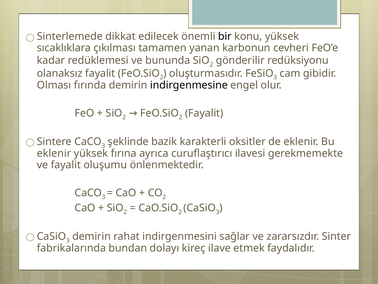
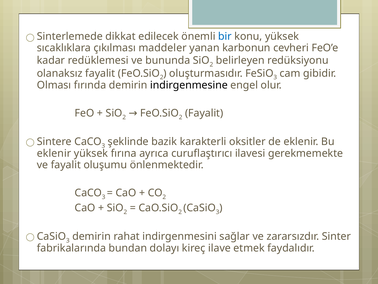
bir colour: black -> blue (225, 36)
tamamen: tamamen -> maddeler (163, 48)
gönderilir: gönderilir -> belirleyen (240, 60)
